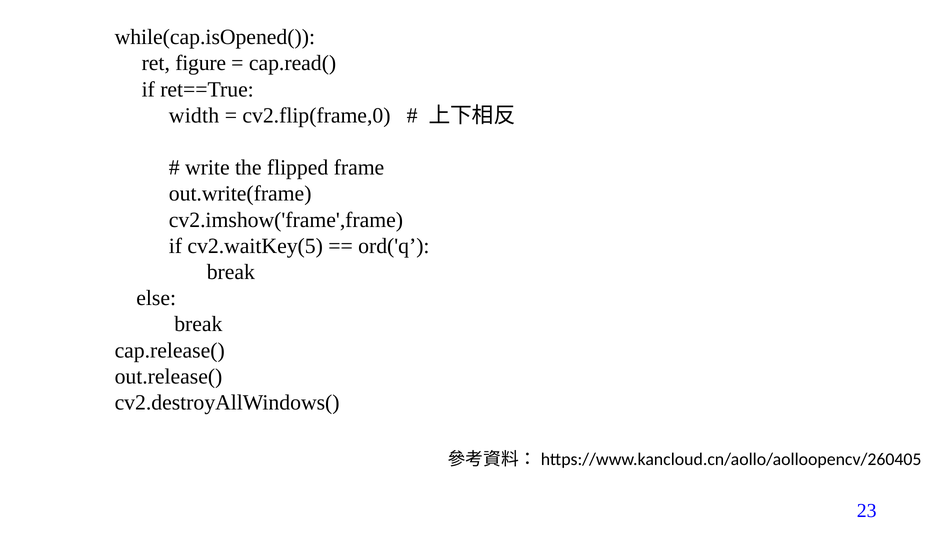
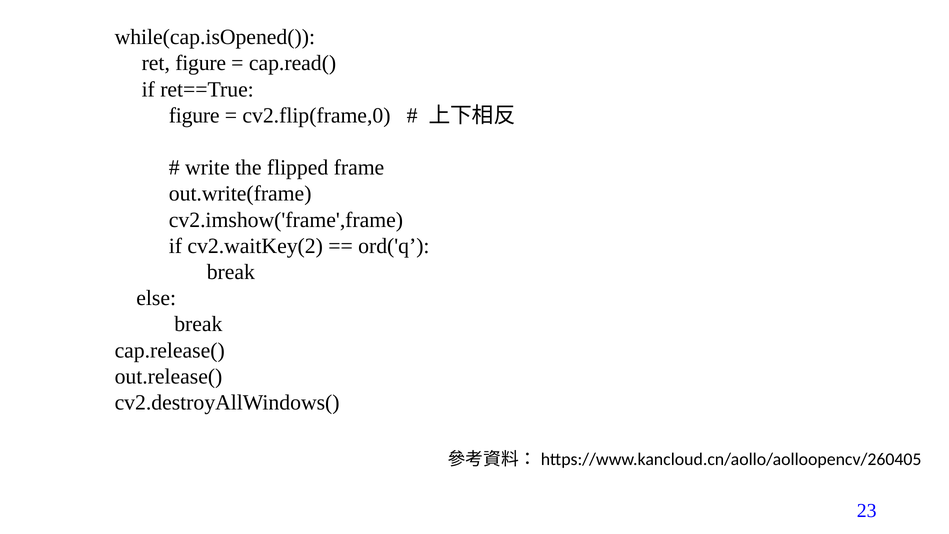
width: width -> figure (194, 115)
cv2.waitKey(5: cv2.waitKey(5 -> cv2.waitKey(2 (255, 246)
